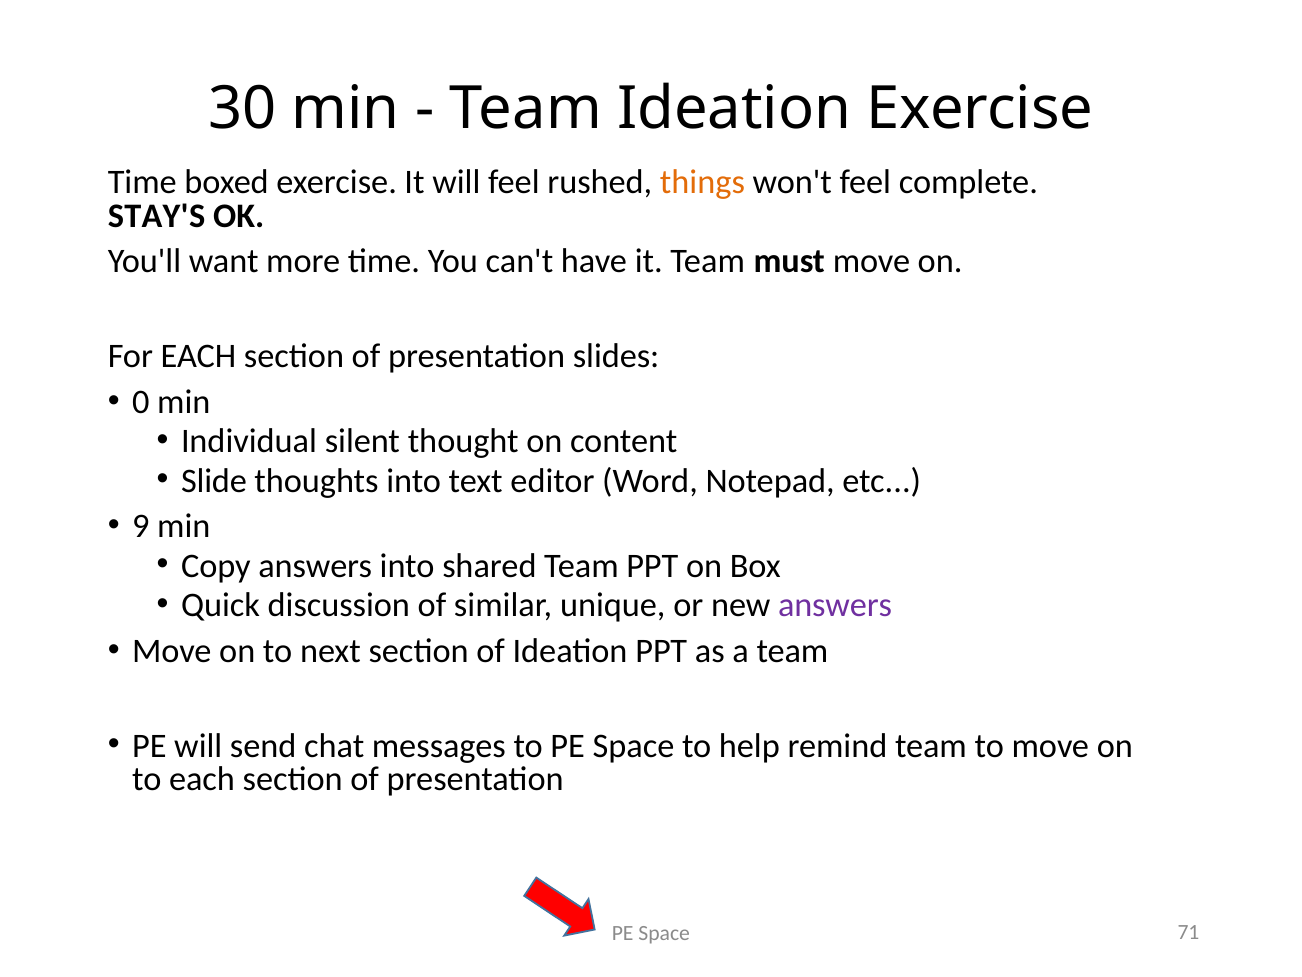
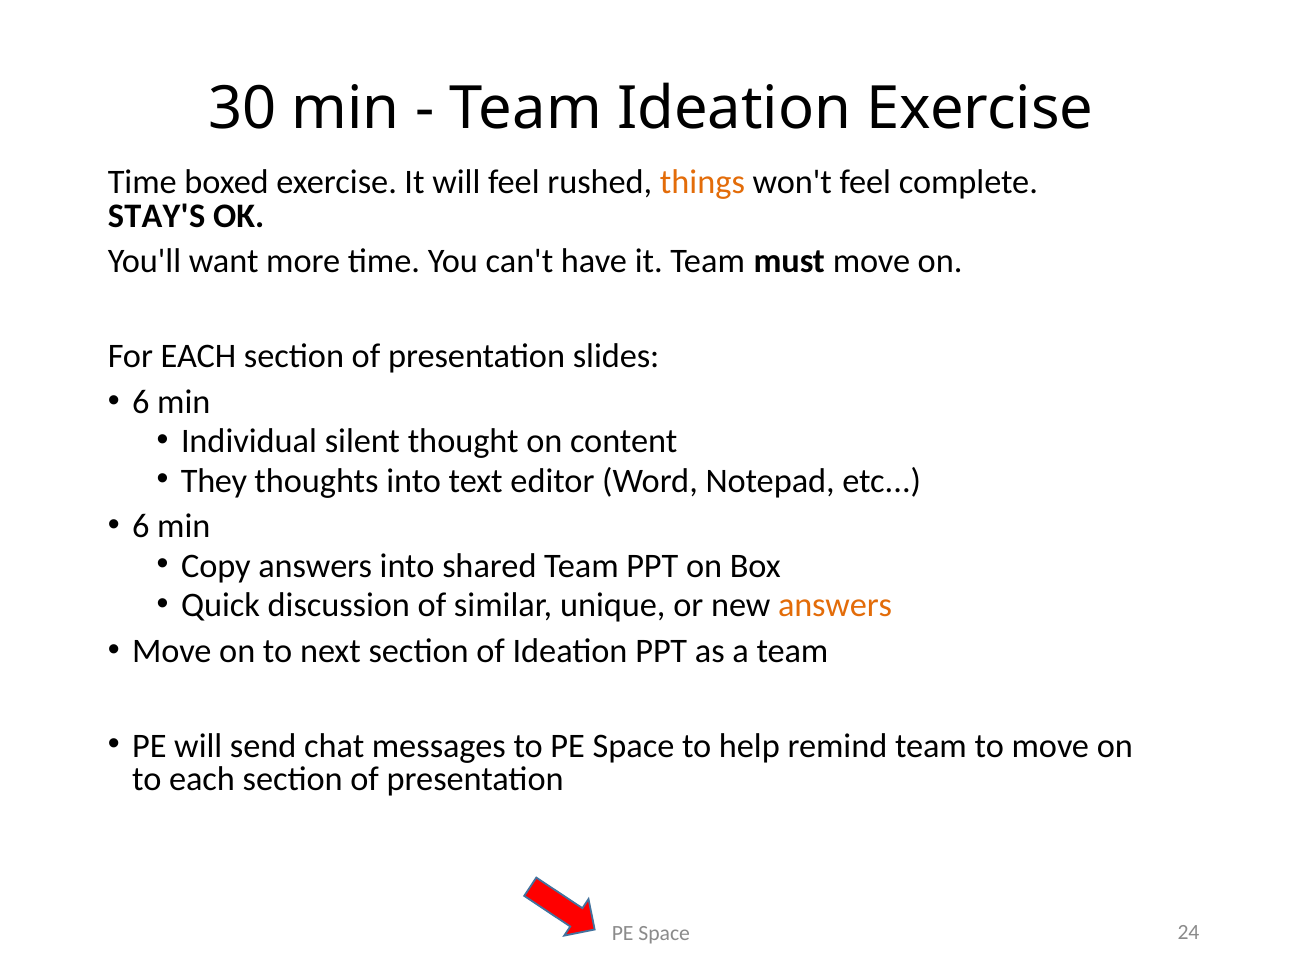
0: 0 -> 6 (141, 402)
Slide: Slide -> They (214, 481)
9: 9 -> 6 (141, 526)
answers colour: purple -> orange (835, 605)
71: 71 -> 24 (1188, 932)
